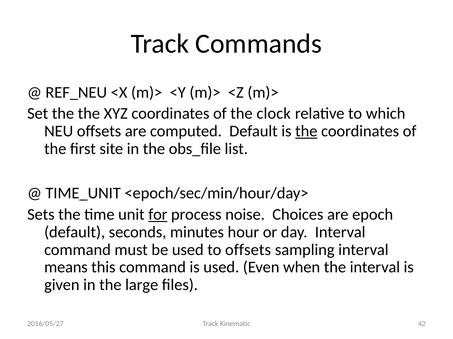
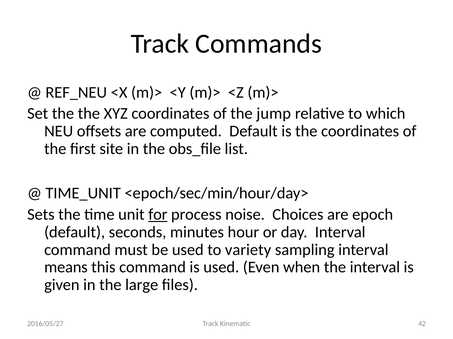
clock: clock -> jump (274, 114)
the underline: present -> none (306, 131)
to offsets: offsets -> variety (248, 250)
